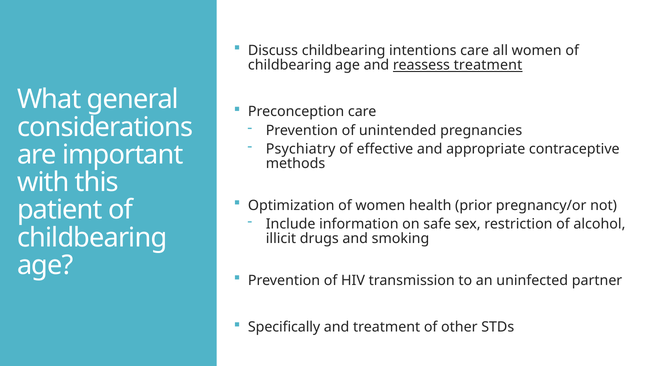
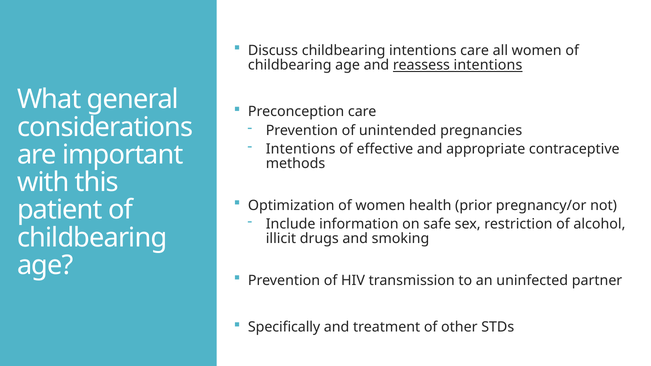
reassess treatment: treatment -> intentions (488, 65)
Psychiatry: Psychiatry -> Intentions (301, 149)
